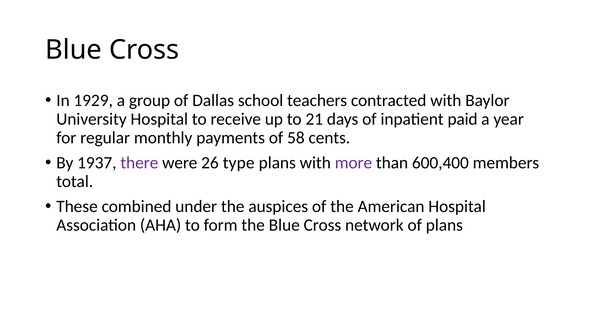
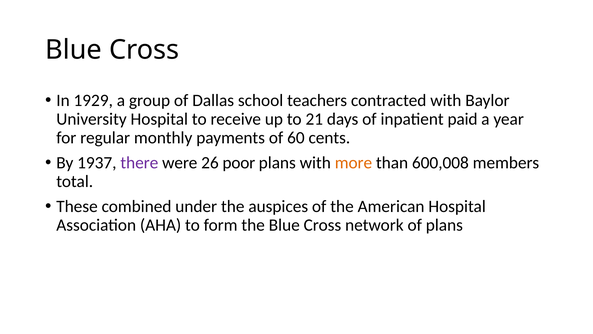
58: 58 -> 60 (296, 138)
type: type -> poor (239, 162)
more colour: purple -> orange (353, 162)
600,400: 600,400 -> 600,008 (440, 162)
